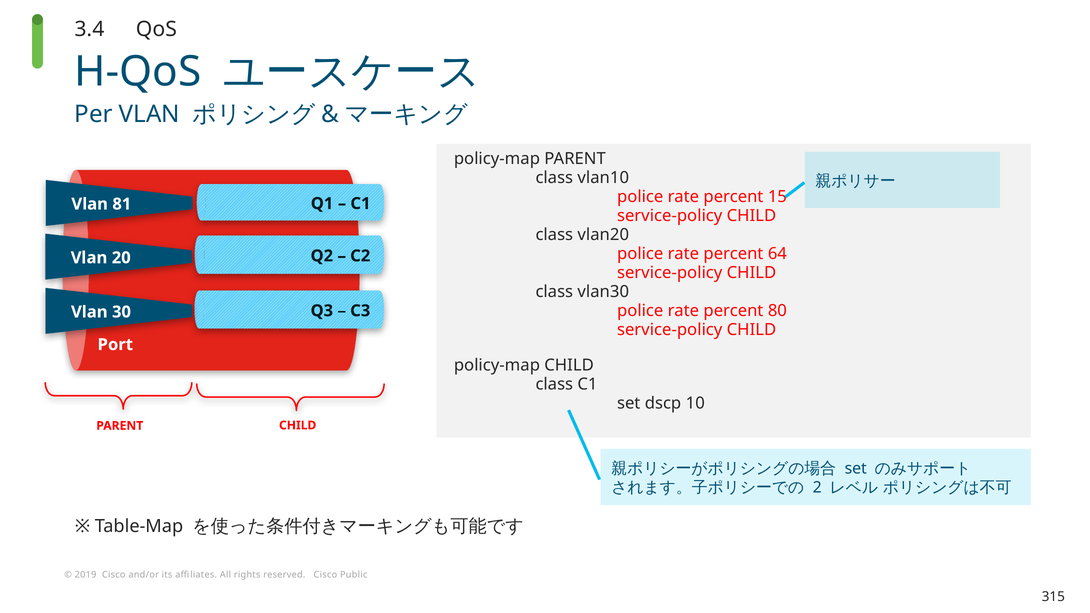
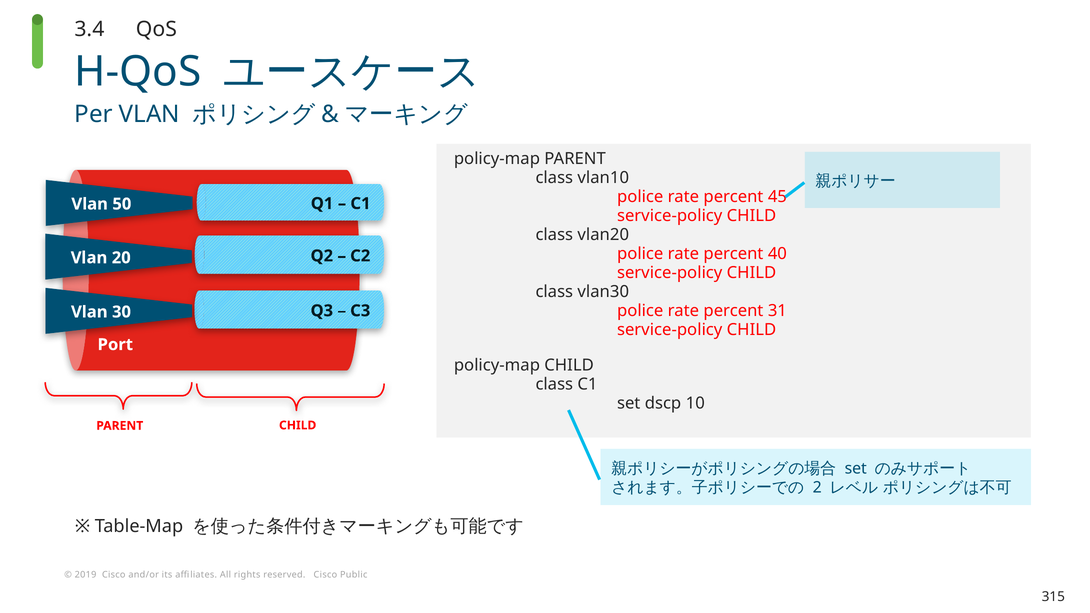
15: 15 -> 45 (777, 197)
81: 81 -> 50 (122, 204)
64: 64 -> 40 (777, 254)
80: 80 -> 31 (777, 311)
